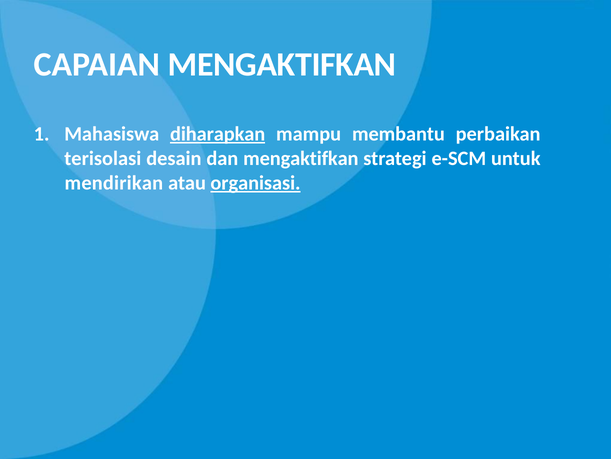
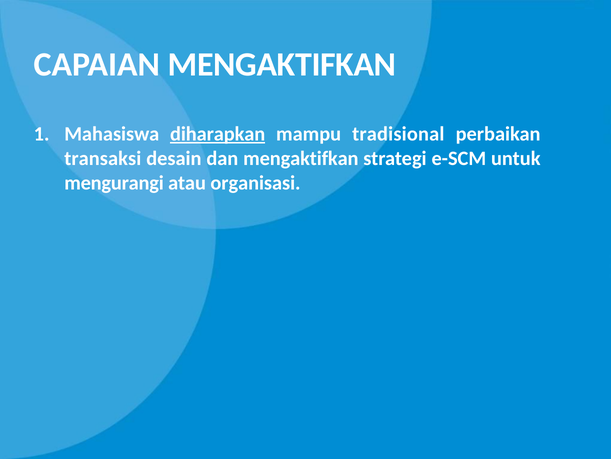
membantu: membantu -> tradisional (398, 134)
terisolasi: terisolasi -> transaksi (103, 158)
mendirikan: mendirikan -> mengurangi (114, 183)
organisasi underline: present -> none (255, 183)
